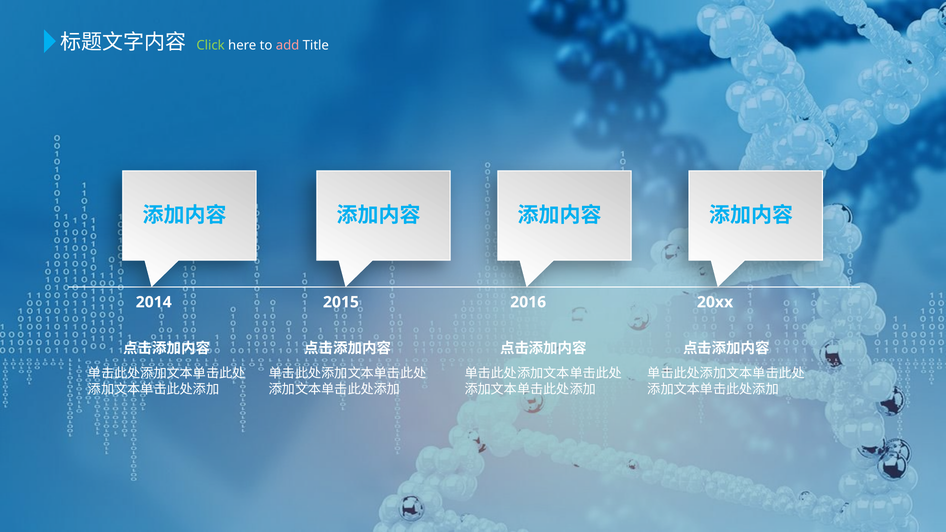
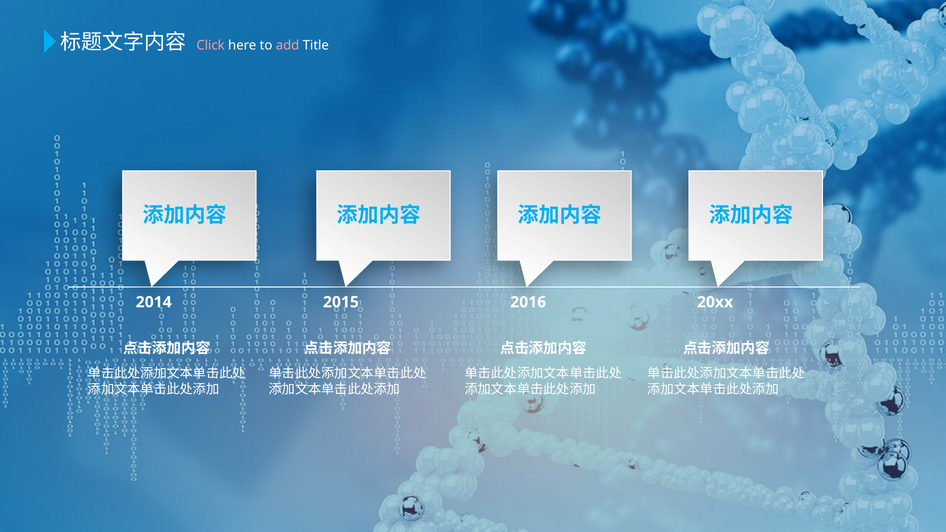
Click colour: light green -> pink (211, 46)
